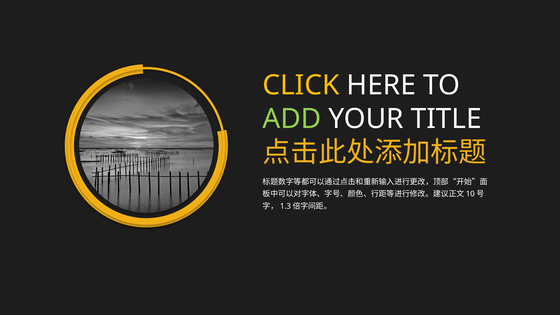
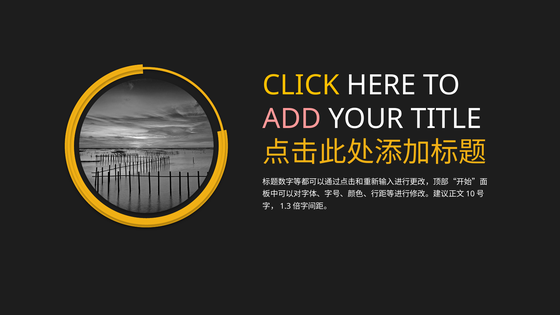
ADD colour: light green -> pink (292, 119)
